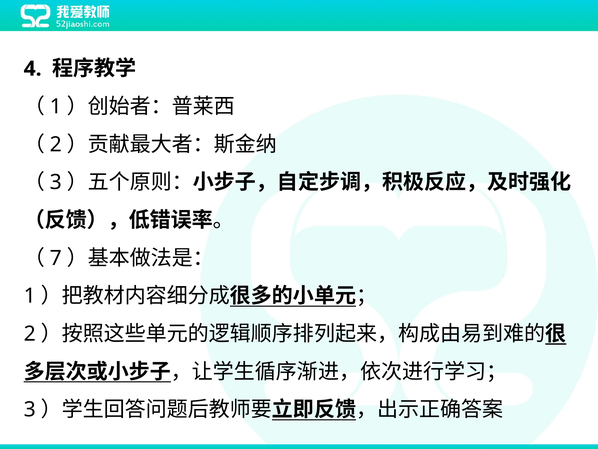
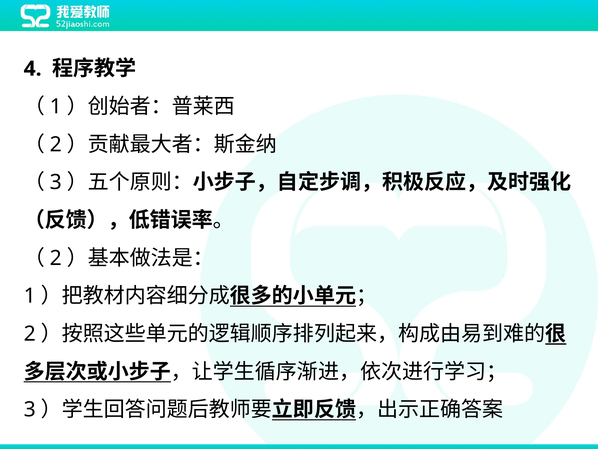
7: 7 -> 2 (56, 258)
